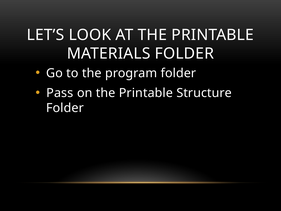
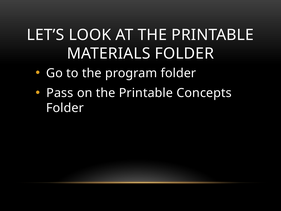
Structure: Structure -> Concepts (204, 93)
